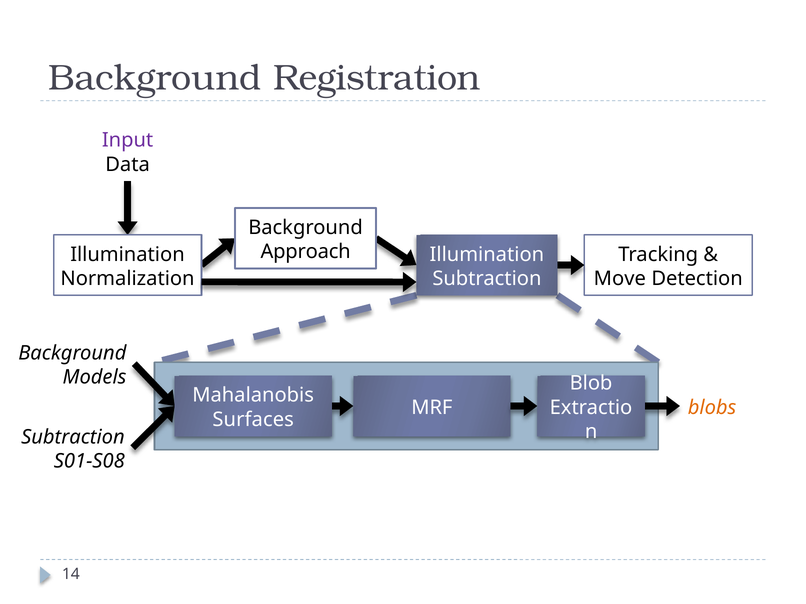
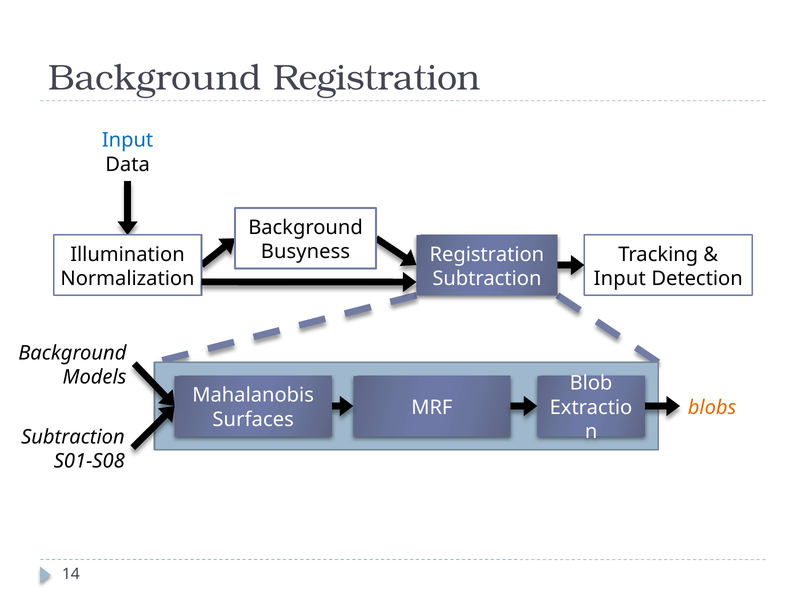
Input colour: purple -> blue (128, 140)
Approach: Approach -> Busyness (305, 252)
Illumination: Illumination -> Registration (487, 255)
Move: Move -> Input (620, 279)
